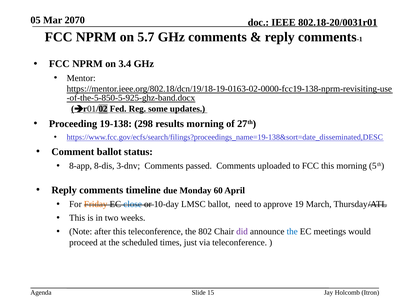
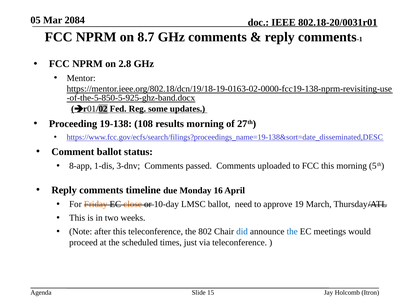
2070: 2070 -> 2084 (75, 20)
5.7: 5.7 -> 8.7 (146, 37)
3.4: 3.4 -> 2.8 (125, 64)
298: 298 -> 108 (144, 124)
8-dis: 8-dis -> 1-dis (104, 166)
60: 60 -> 16 (218, 190)
close colour: blue -> orange (133, 204)
did colour: purple -> blue (242, 231)
